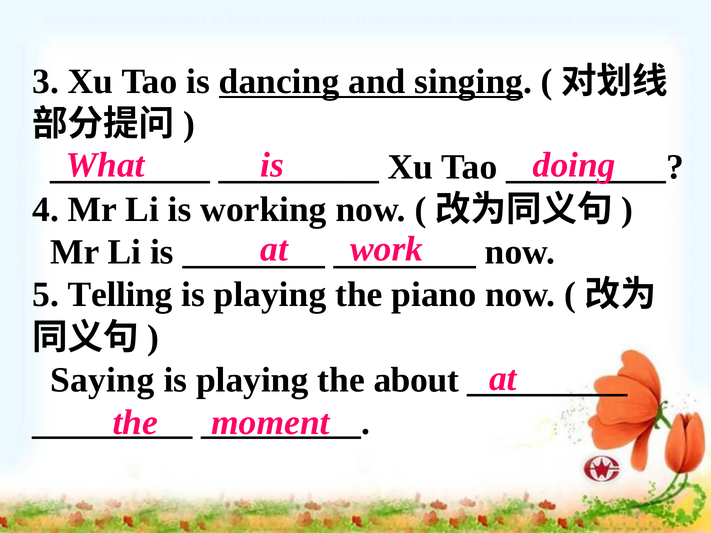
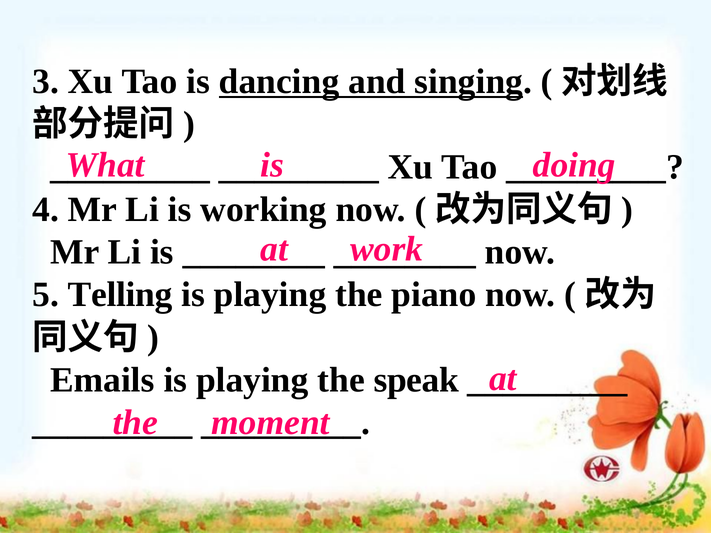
Saying: Saying -> Emails (102, 380)
about: about -> speak (416, 380)
